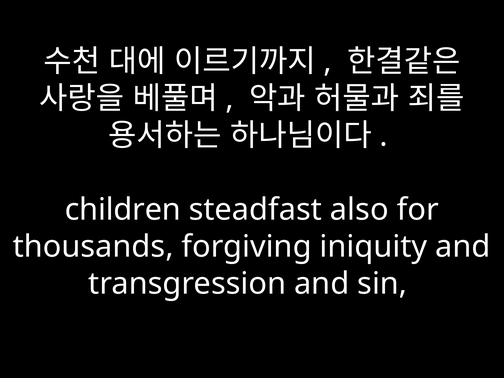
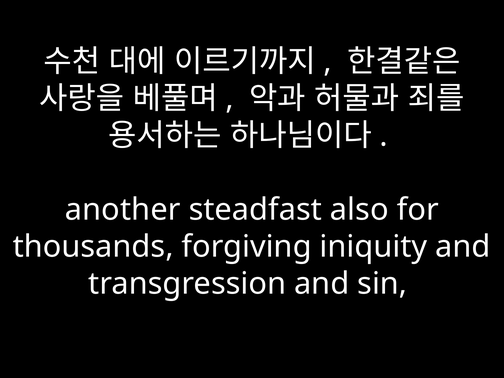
children: children -> another (123, 210)
